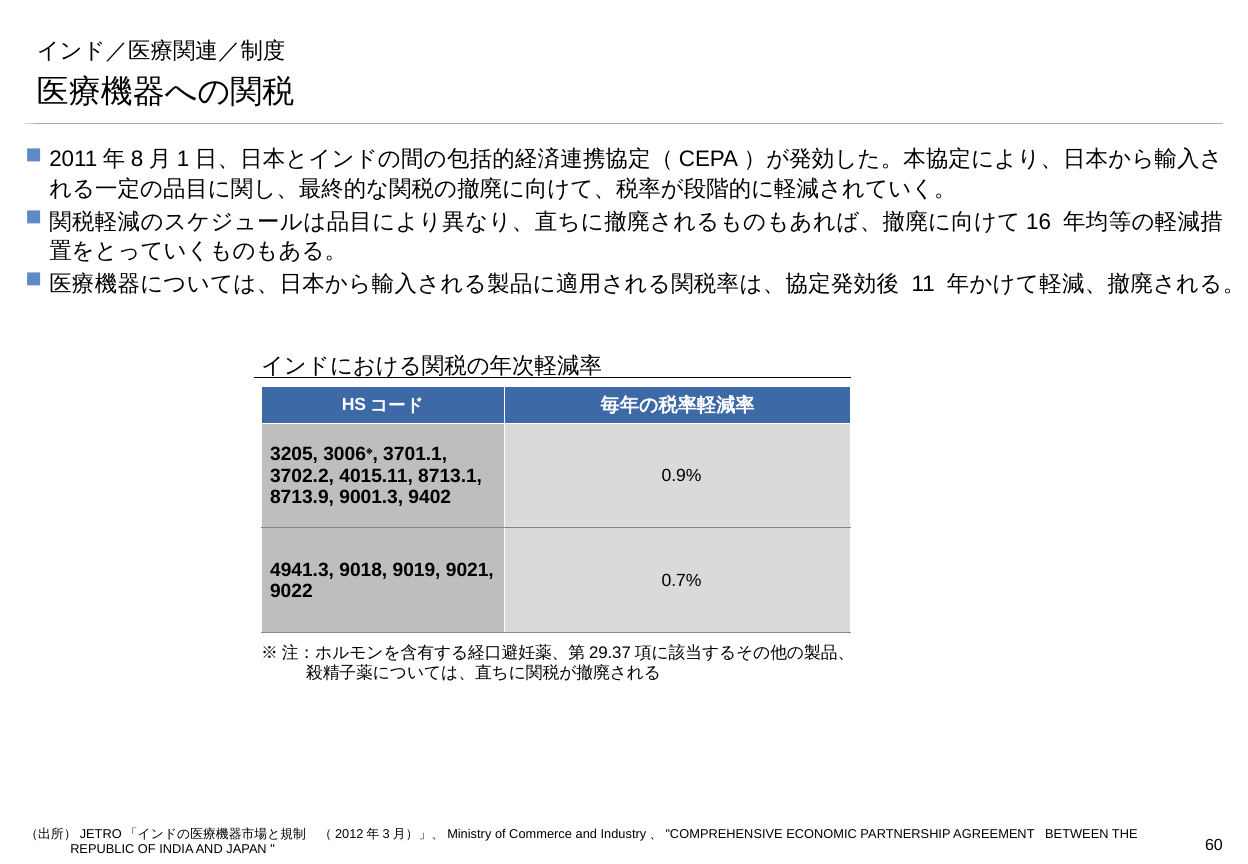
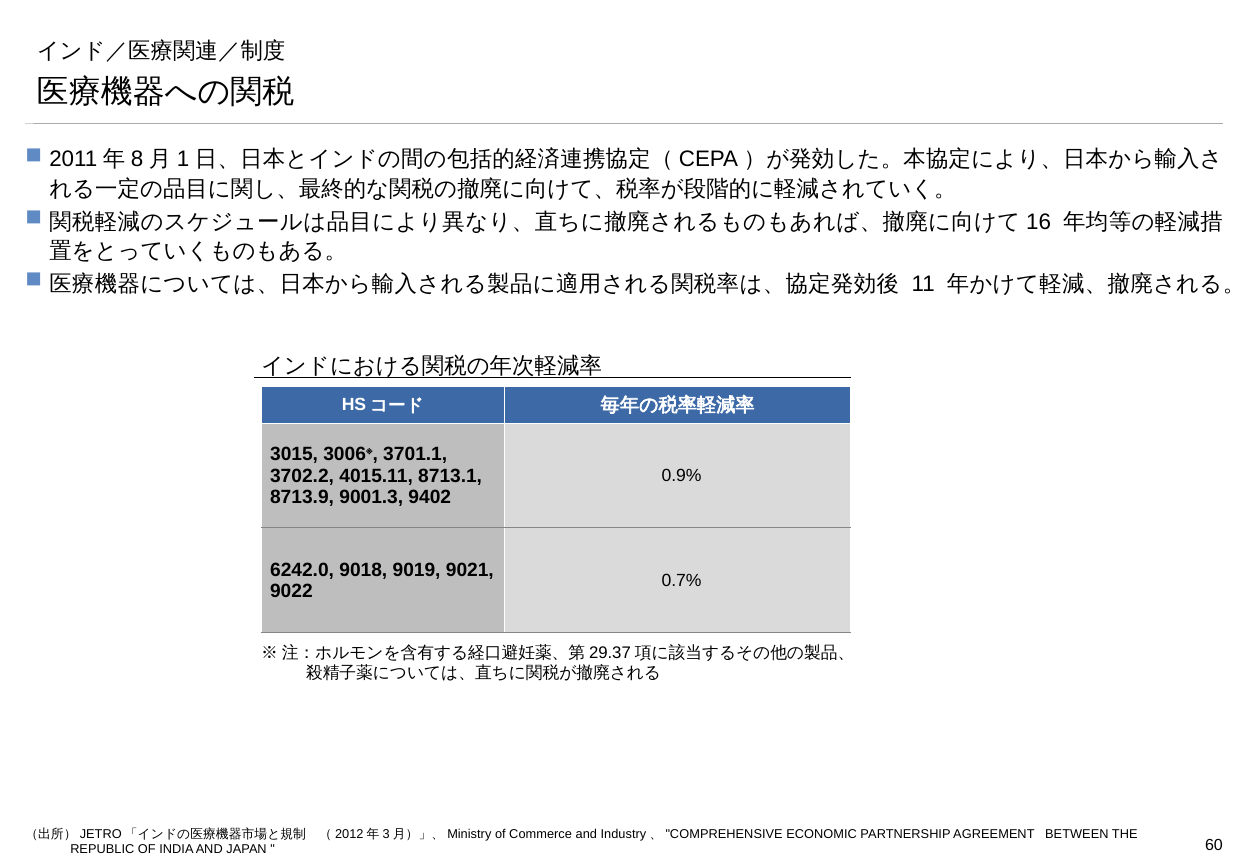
3205: 3205 -> 3015 (294, 454)
4941.3: 4941.3 -> 6242.0 (302, 570)
